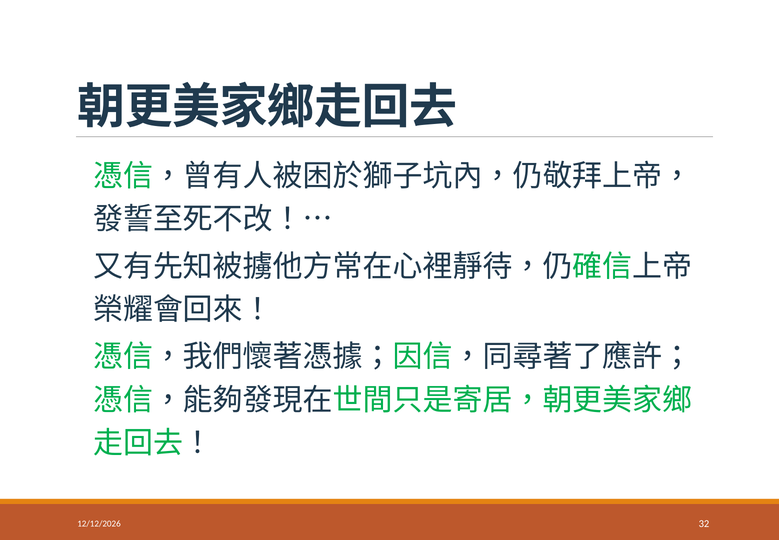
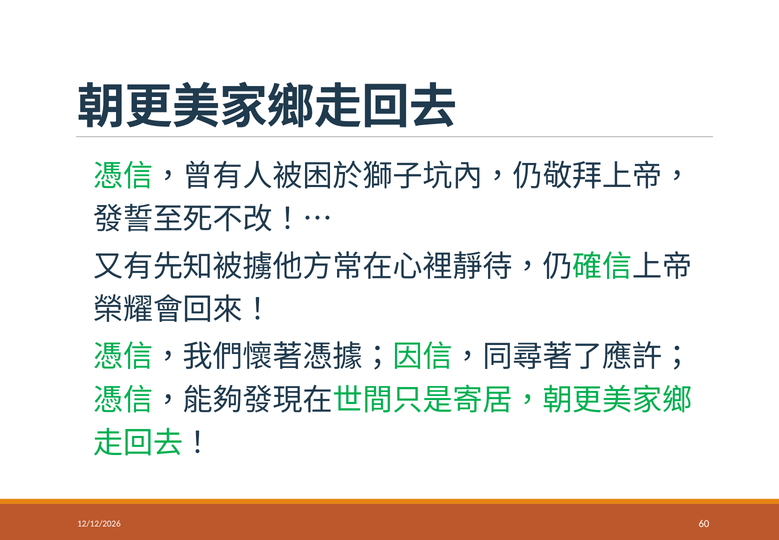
32: 32 -> 60 (704, 523)
